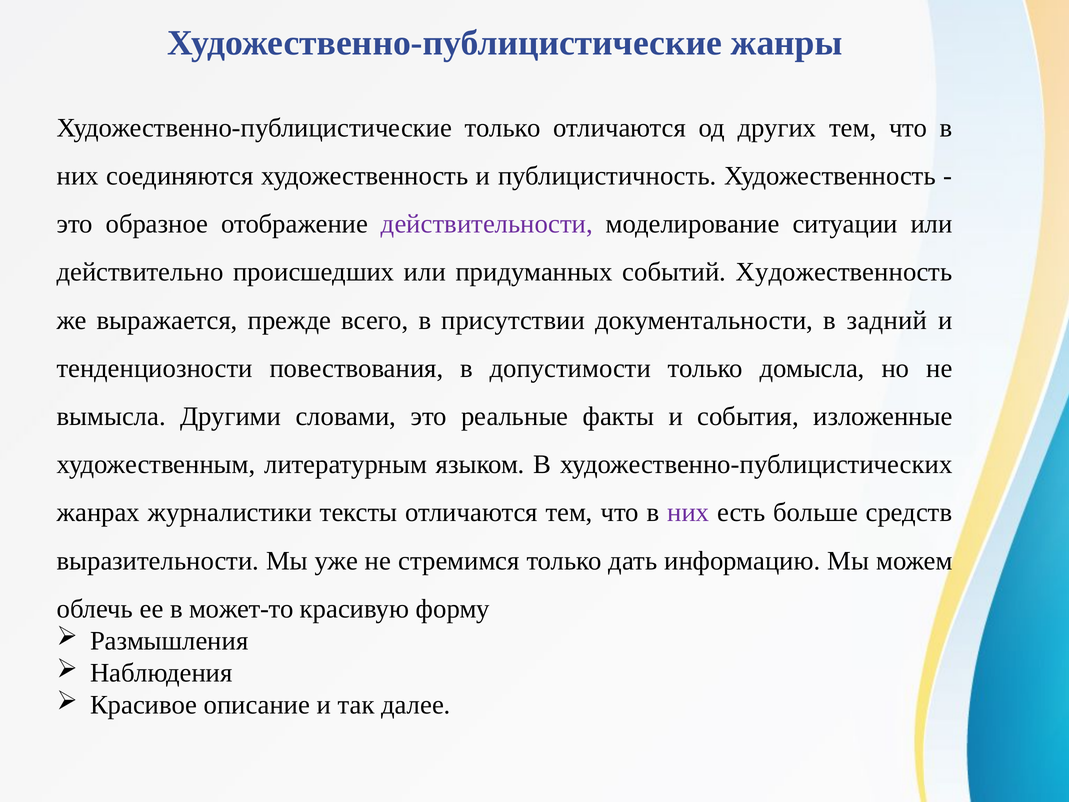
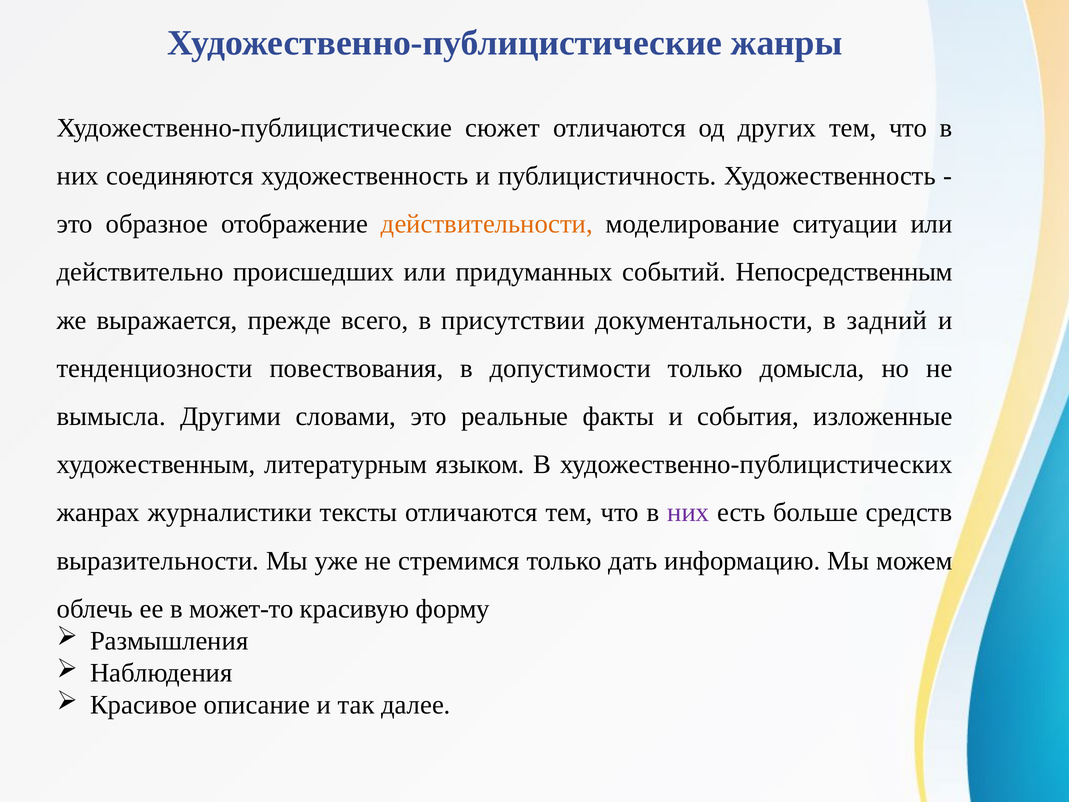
Художественно-публицистические только: только -> сюжет (503, 128)
действительности colour: purple -> orange (487, 224)
событий Художественность: Художественность -> Непосредственным (844, 272)
